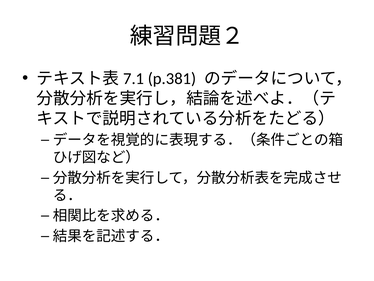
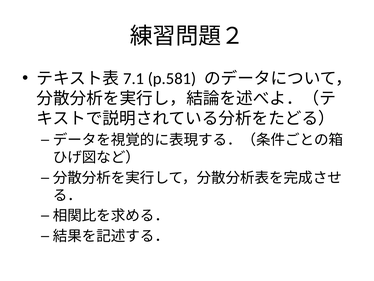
p.381: p.381 -> p.581 (172, 78)
